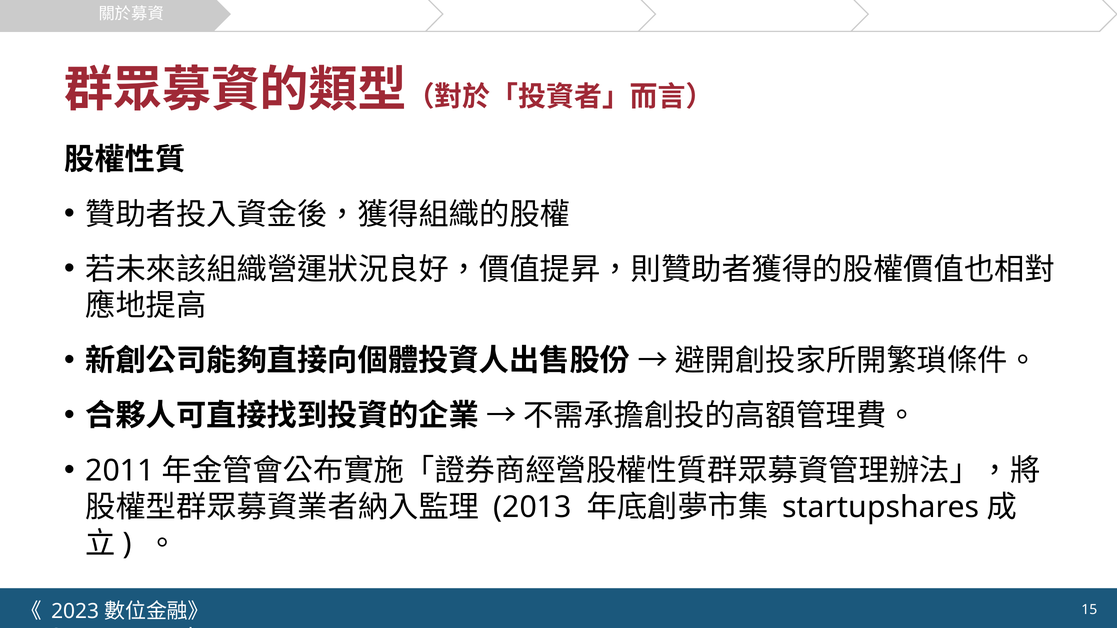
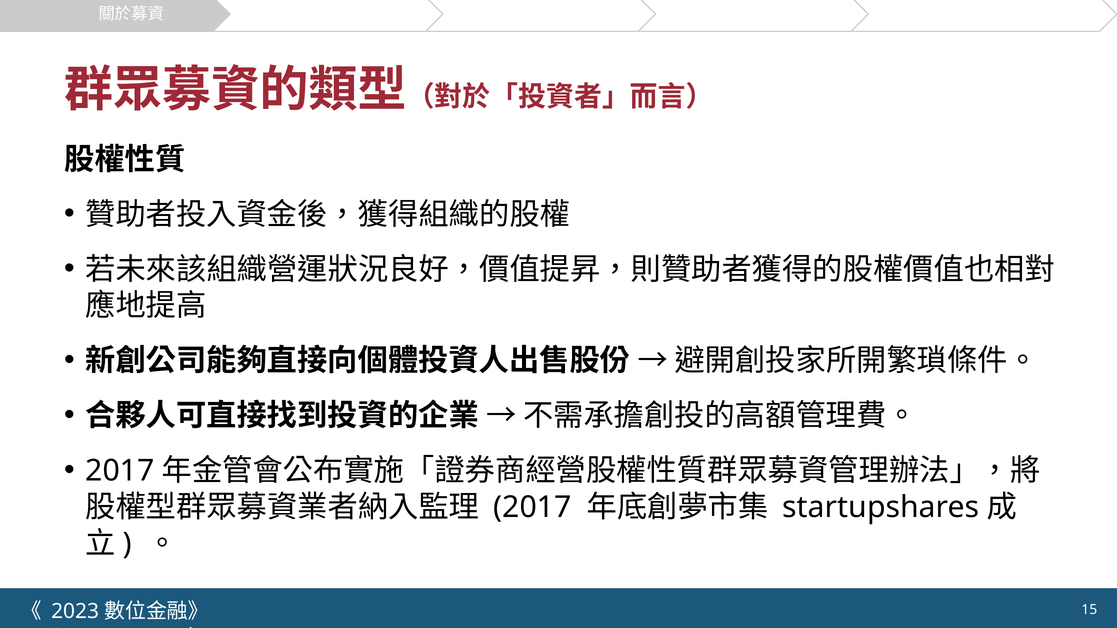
2011: 2011 -> 2017 (120, 471)
2013: 2013 -> 2017 (532, 507)
